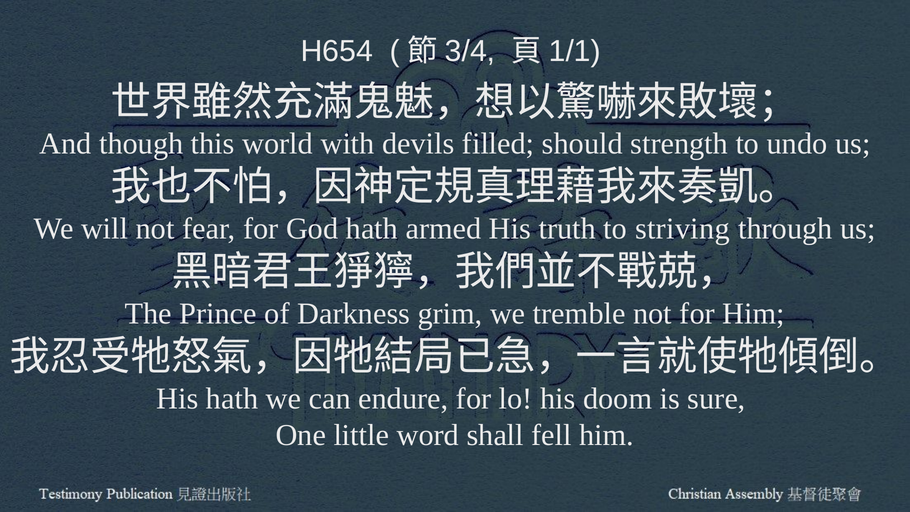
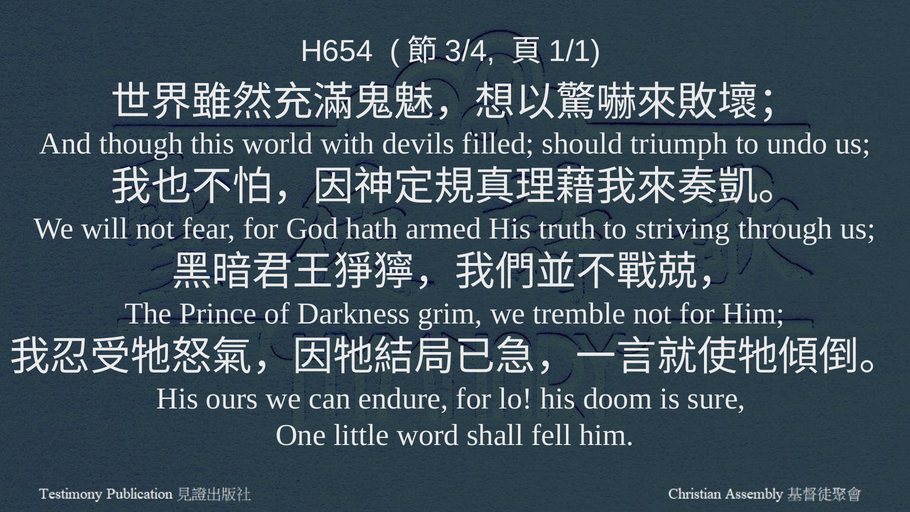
strength: strength -> triumph (679, 144)
His hath: hath -> ours (232, 399)
